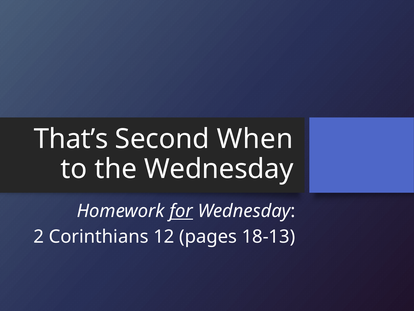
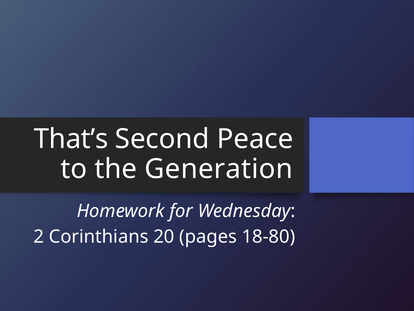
When: When -> Peace (255, 139)
the Wednesday: Wednesday -> Generation (219, 169)
for underline: present -> none (181, 211)
12: 12 -> 20 (164, 236)
18-13: 18-13 -> 18-80 (268, 236)
